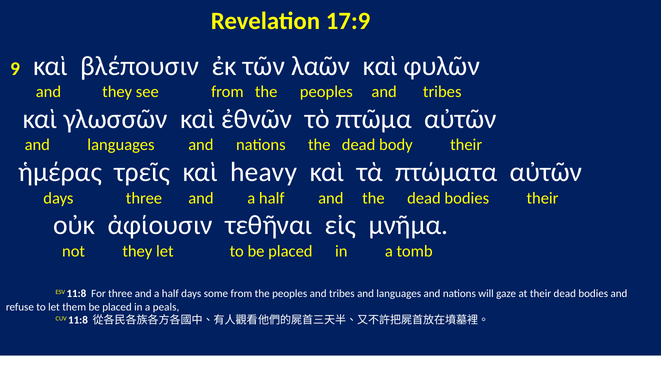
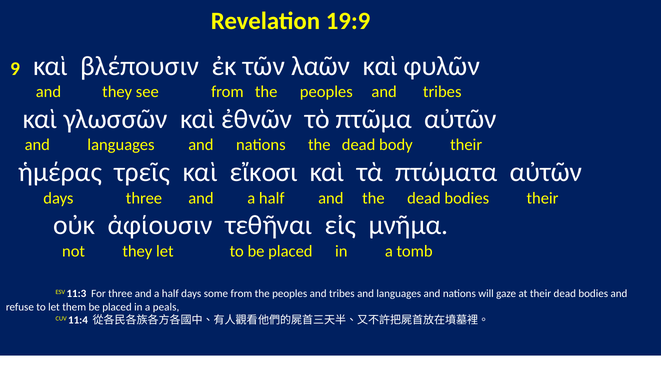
17:9: 17:9 -> 19:9 (348, 21)
heavy: heavy -> εἴκοσι (264, 172)
ESV 11:8: 11:8 -> 11:3 (76, 294)
CUV 11:8: 11:8 -> 11:4 (78, 320)
